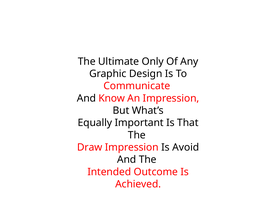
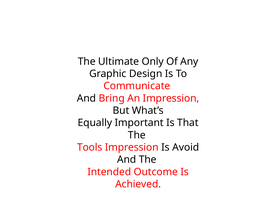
Know: Know -> Bring (112, 98)
Draw: Draw -> Tools (90, 147)
